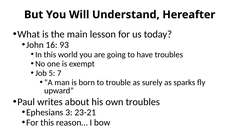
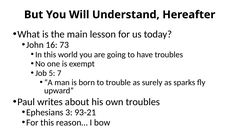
93: 93 -> 73 (64, 45)
23-21: 23-21 -> 93-21 (85, 112)
